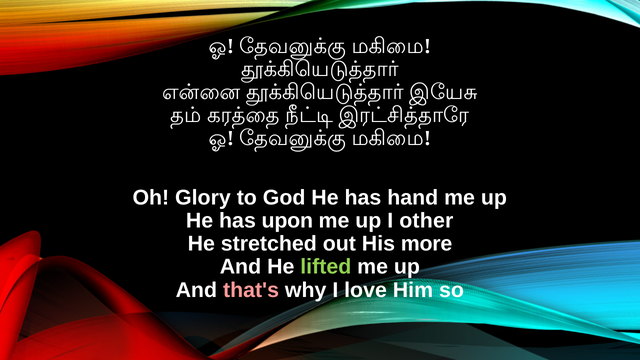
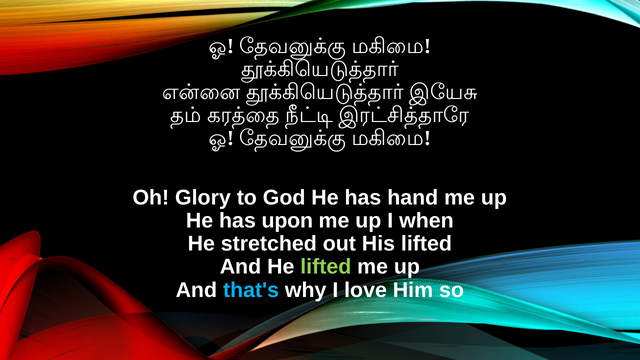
other: other -> when (426, 221)
His more: more -> lifted (426, 244)
that's colour: pink -> light blue (251, 290)
